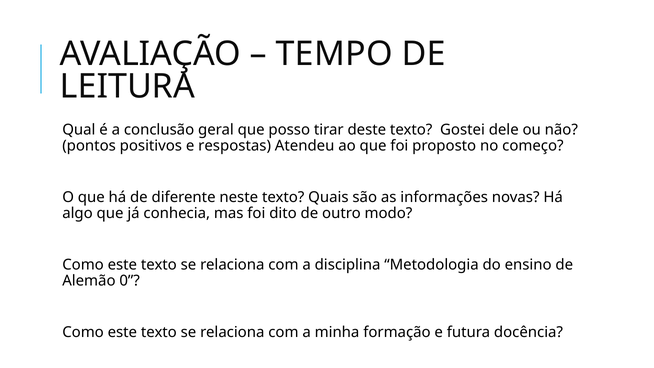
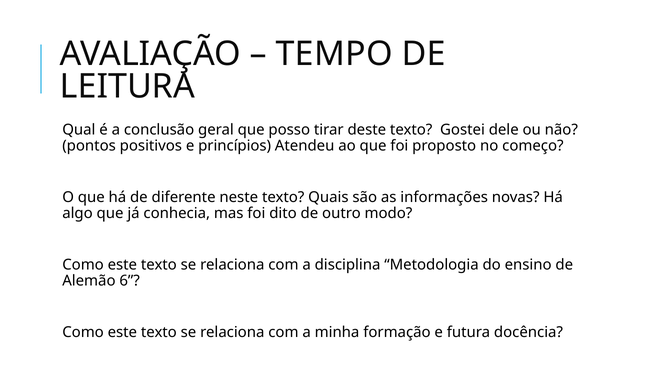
respostas: respostas -> princípios (235, 146)
0: 0 -> 6 (130, 281)
